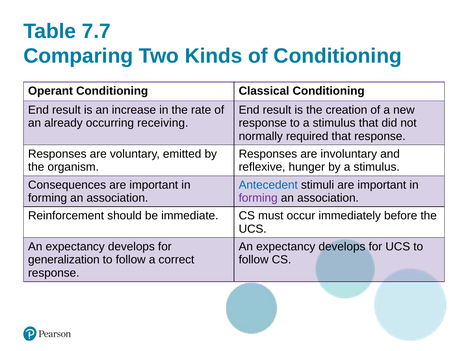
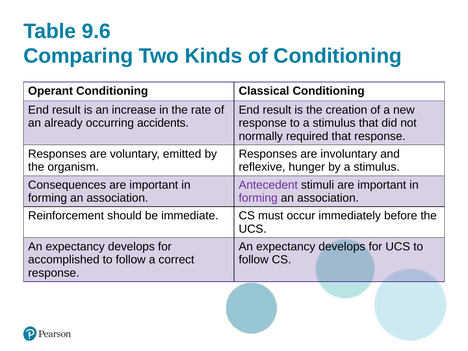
7.7: 7.7 -> 9.6 (96, 31)
receiving: receiving -> accidents (163, 123)
Antecedent colour: blue -> purple (268, 185)
generalization: generalization -> accomplished (64, 260)
